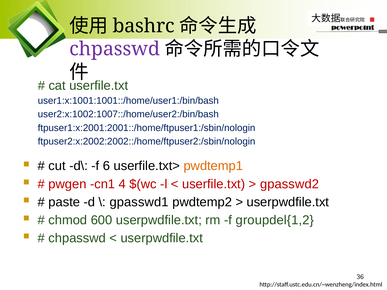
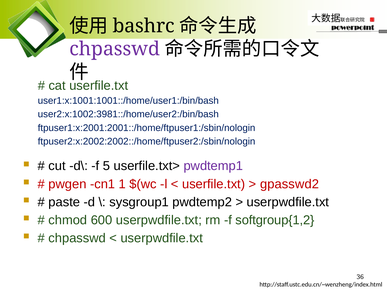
user2:x:1002:1007::/home/user2:/bin/bash: user2:x:1002:1007::/home/user2:/bin/bash -> user2:x:1002:3981::/home/user2:/bin/bash (128, 114)
6: 6 -> 5 (106, 166)
pwdtemp1 colour: orange -> purple (213, 166)
4: 4 -> 1 (122, 184)
gpasswd1: gpasswd1 -> sysgroup1 (139, 202)
groupdel{1,2: groupdel{1,2 -> softgroup{1,2 (275, 220)
